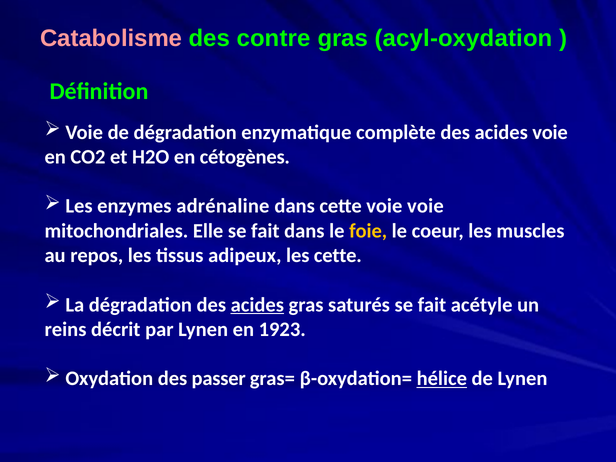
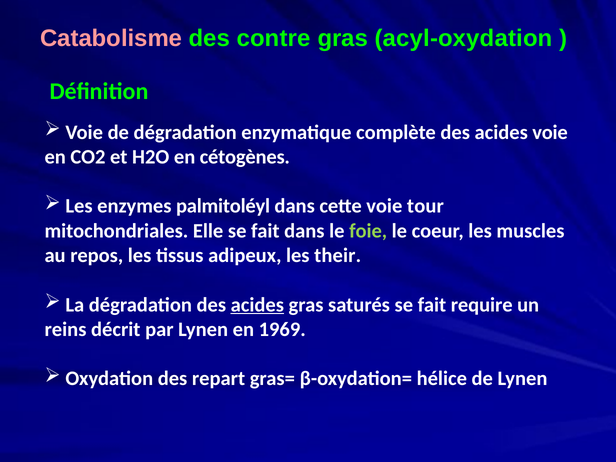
adrénaline: adrénaline -> palmitoléyl (223, 206)
voie voie: voie -> tour (425, 206)
foie colour: yellow -> light green (368, 231)
les cette: cette -> their (338, 255)
acétyle: acétyle -> require (482, 305)
1923: 1923 -> 1969 (282, 329)
passer: passer -> repart (219, 379)
hélice underline: present -> none (442, 379)
